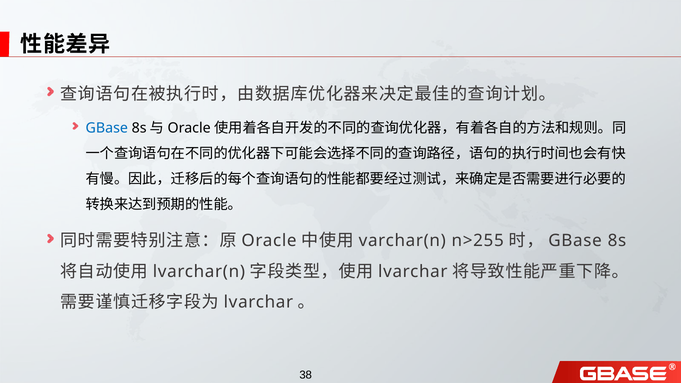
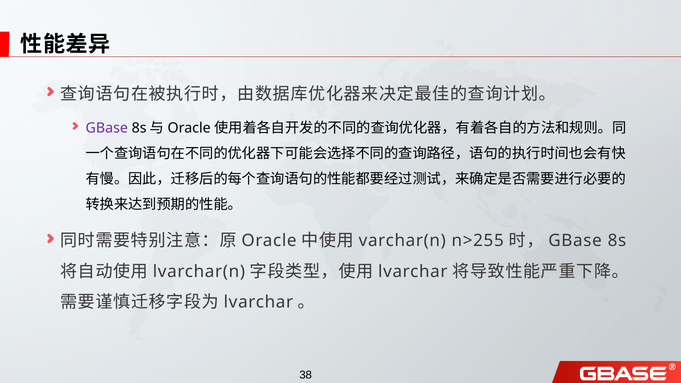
GBase colour: blue -> purple (107, 128)
